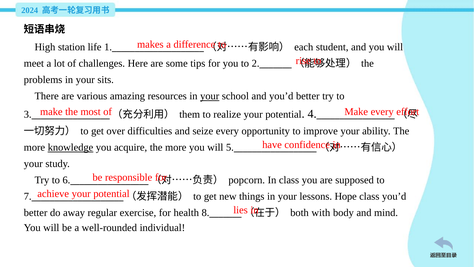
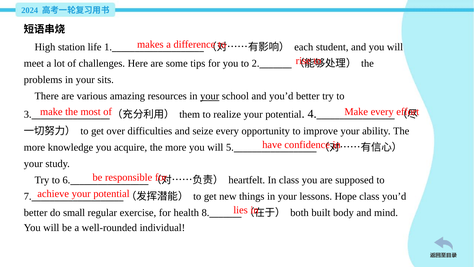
knowledge underline: present -> none (70, 147)
popcorn: popcorn -> heartfelt (247, 180)
away: away -> small (74, 213)
with: with -> built (321, 213)
